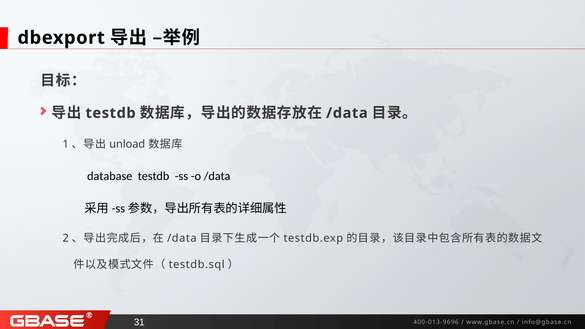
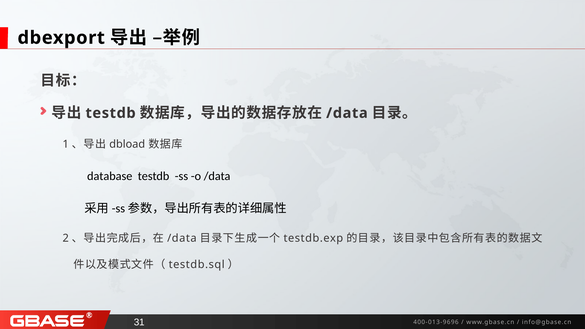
unload: unload -> dbload (127, 144)
